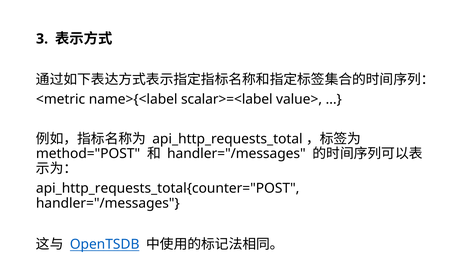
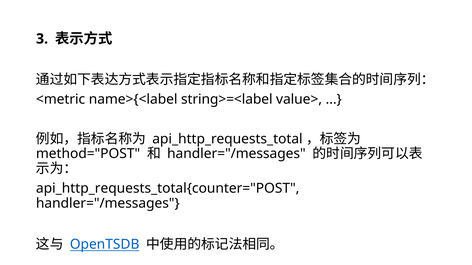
scalar>=<label: scalar>=<label -> string>=<label (227, 100)
